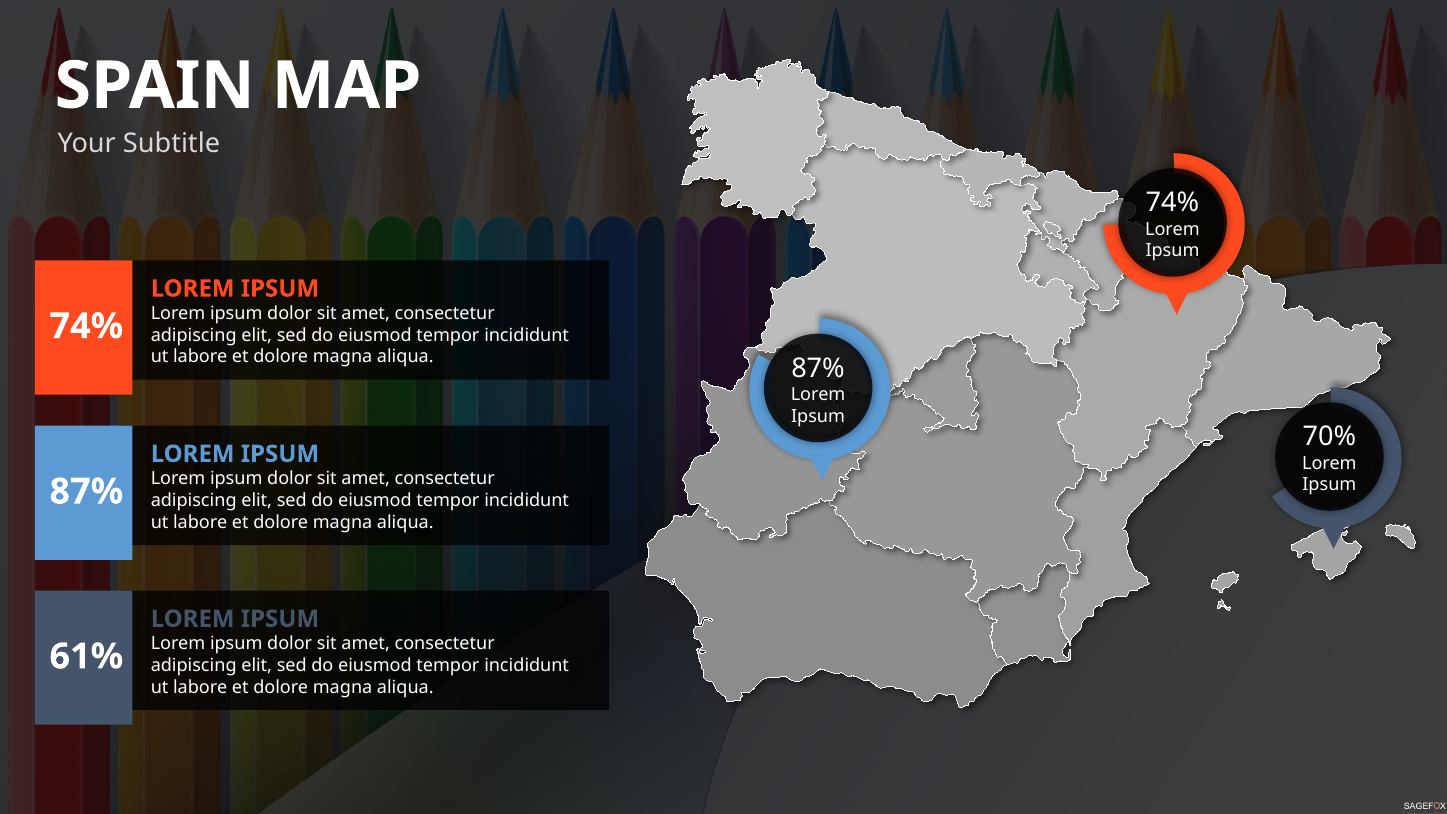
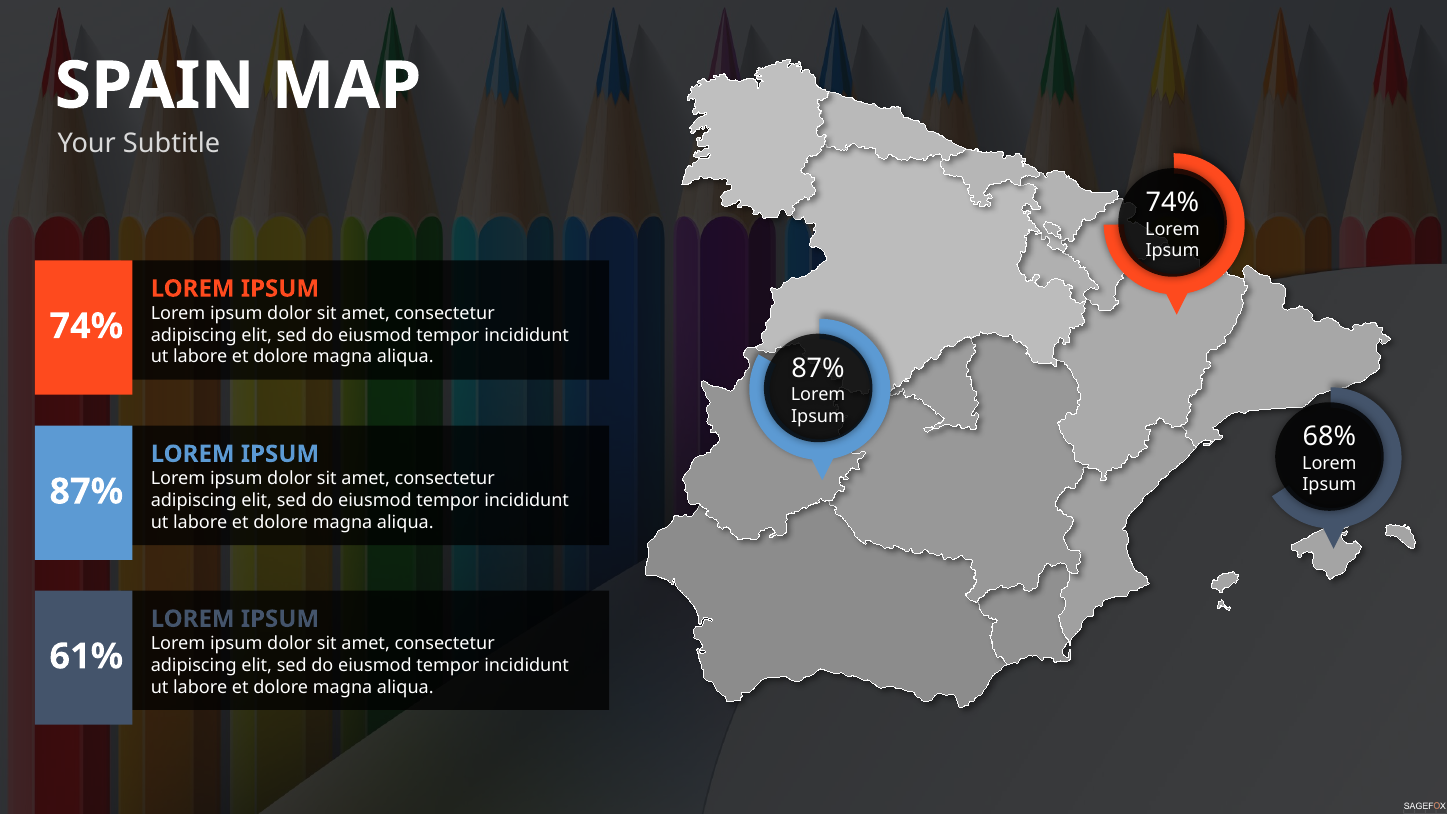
70%: 70% -> 68% (1329, 437)
